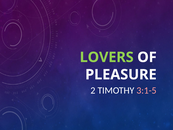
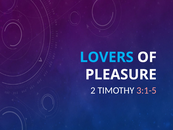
LOVERS colour: light green -> light blue (107, 57)
